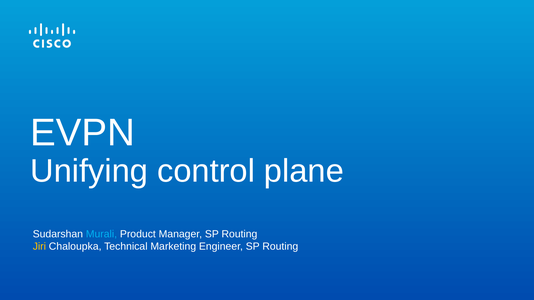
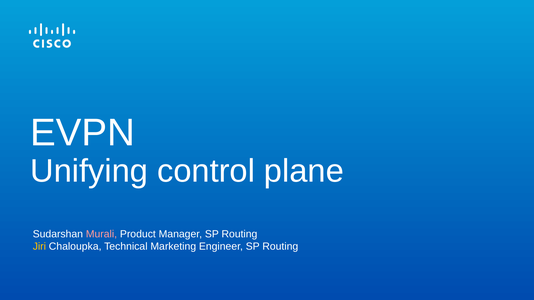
Murali colour: light blue -> pink (101, 234)
